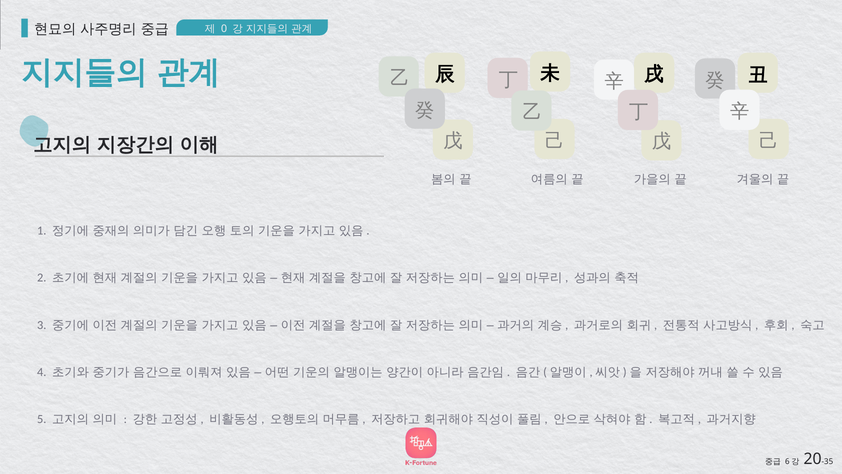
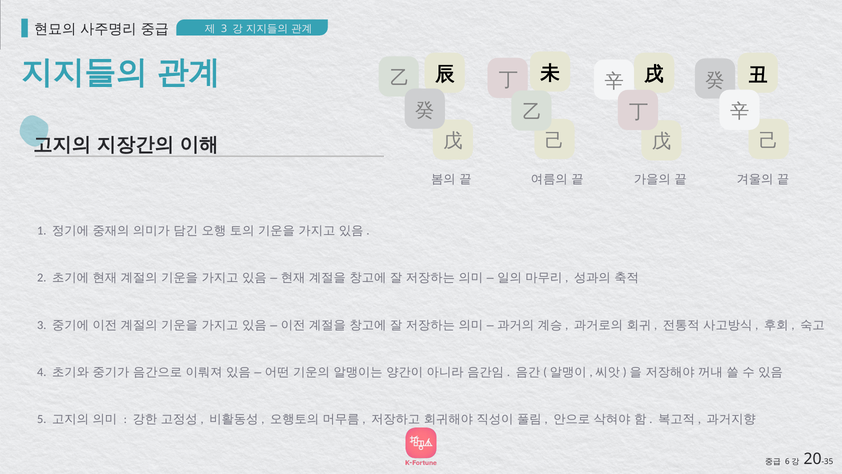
0: 0 -> 3 (224, 29)
